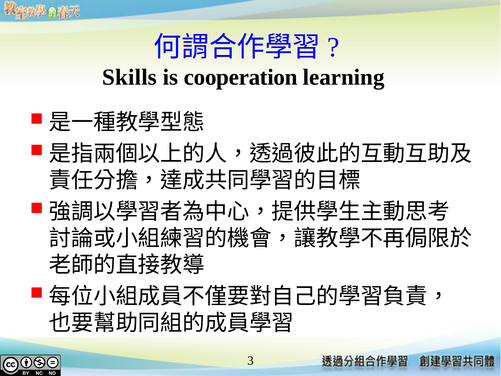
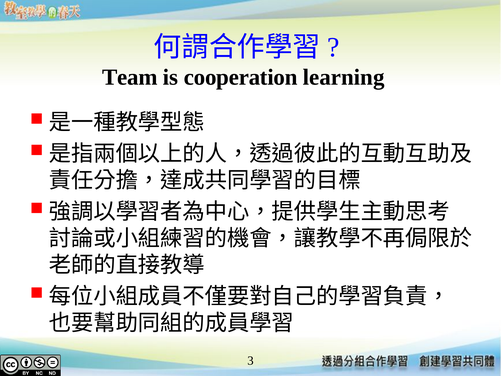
Skills: Skills -> Team (130, 77)
